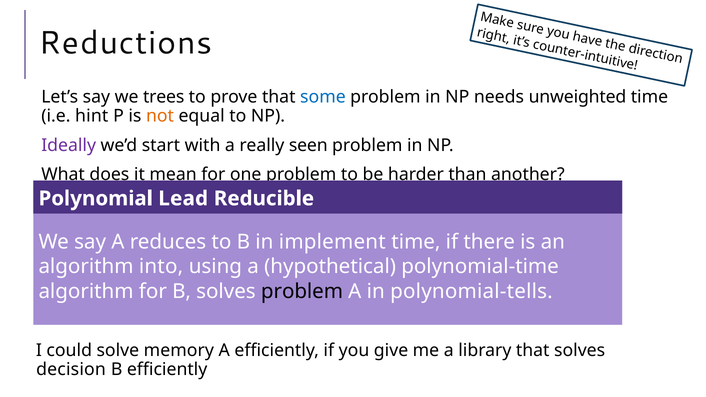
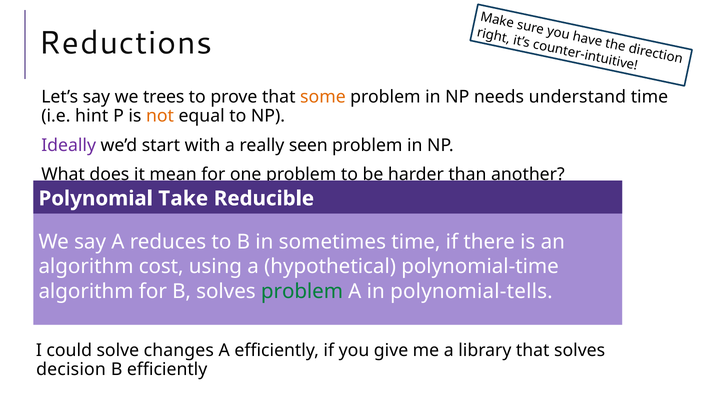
some colour: blue -> orange (323, 97)
unweighted: unweighted -> understand (577, 97)
Lead: Lead -> Take (183, 199)
implement: implement -> sometimes (332, 242)
into: into -> cost (161, 267)
problem colour: black -> green (302, 291)
memory: memory -> changes (179, 351)
